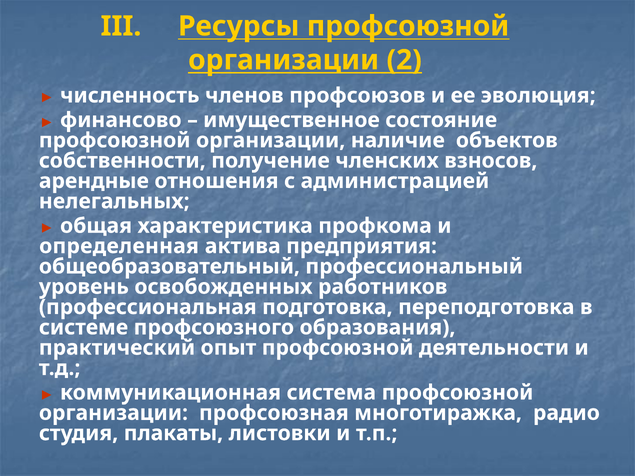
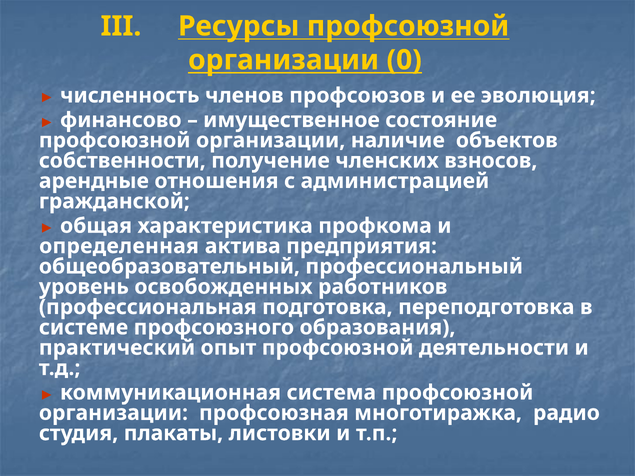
2: 2 -> 0 (404, 60)
нелегальных: нелегальных -> гражданской (114, 201)
